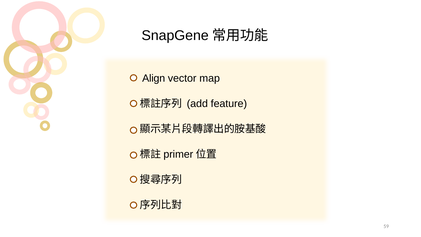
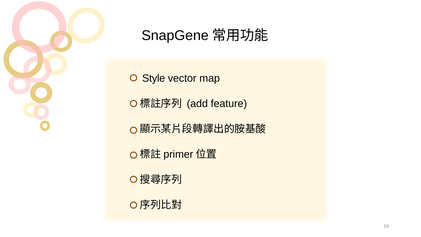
Align: Align -> Style (154, 78)
